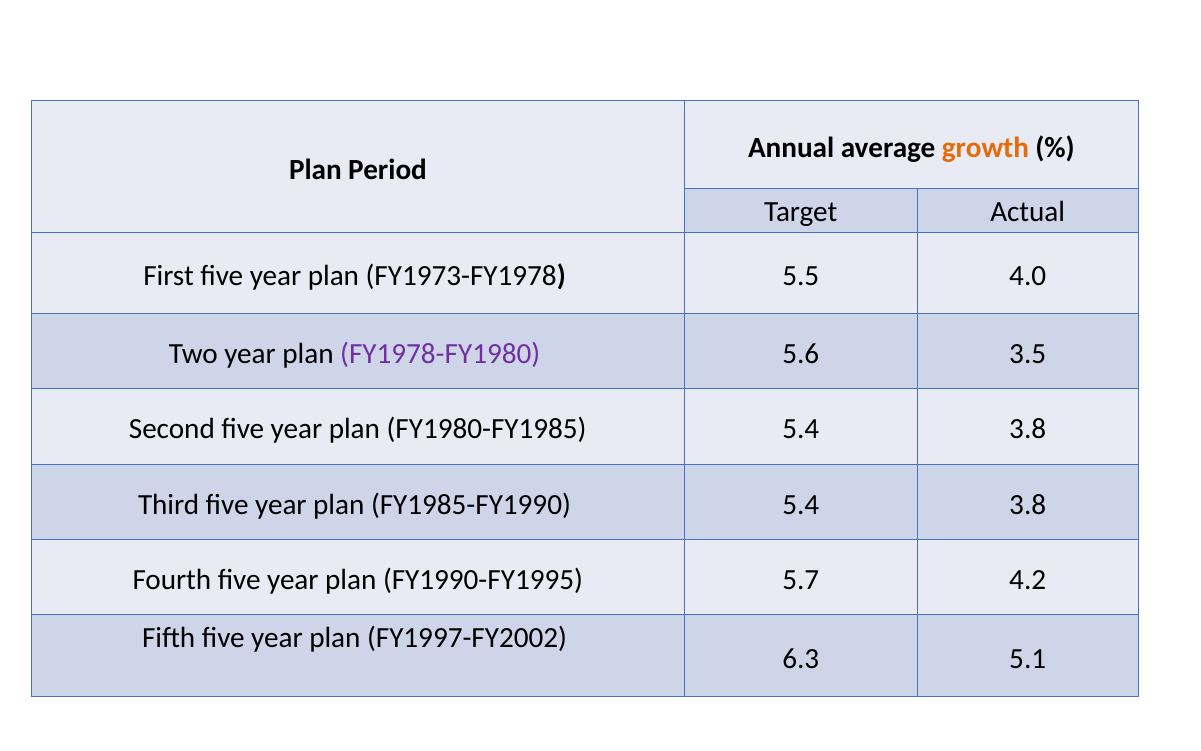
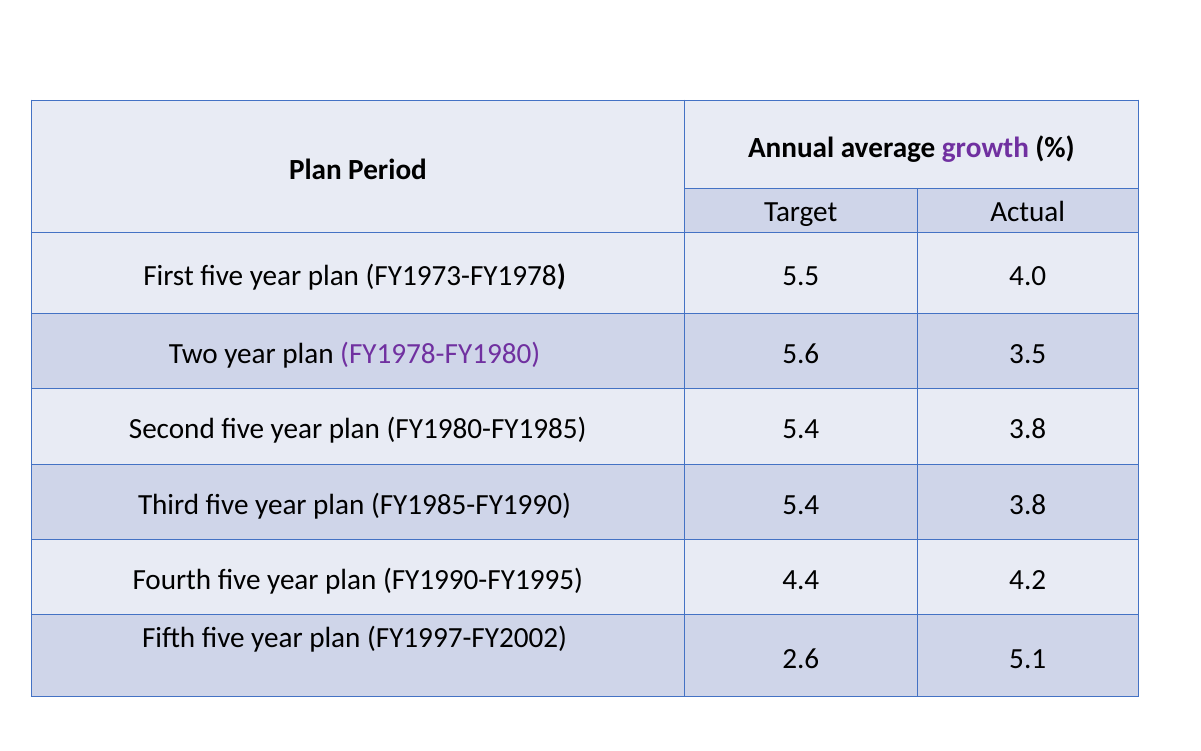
growth colour: orange -> purple (985, 147)
5.7: 5.7 -> 4.4 (801, 580)
6.3: 6.3 -> 2.6 (801, 658)
